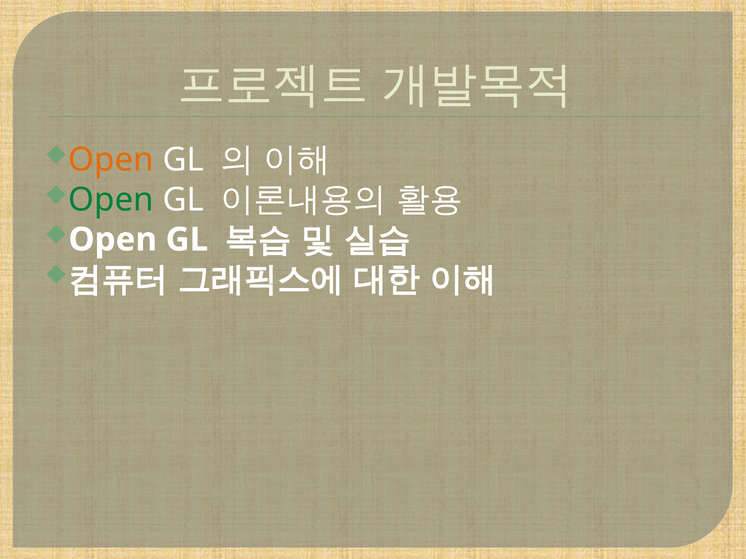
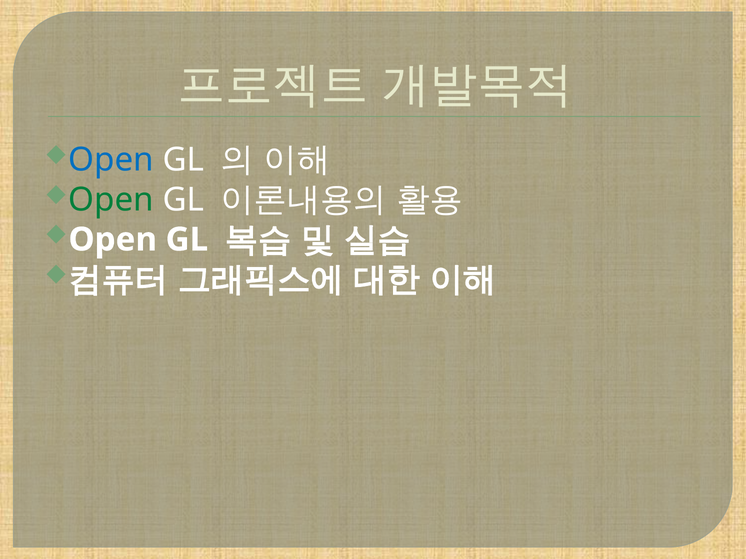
Open colour: orange -> blue (111, 160)
